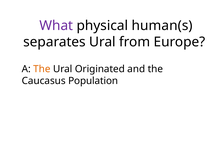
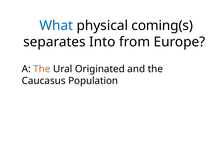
What colour: purple -> blue (56, 26)
human(s: human(s -> coming(s (162, 26)
separates Ural: Ural -> Into (102, 42)
